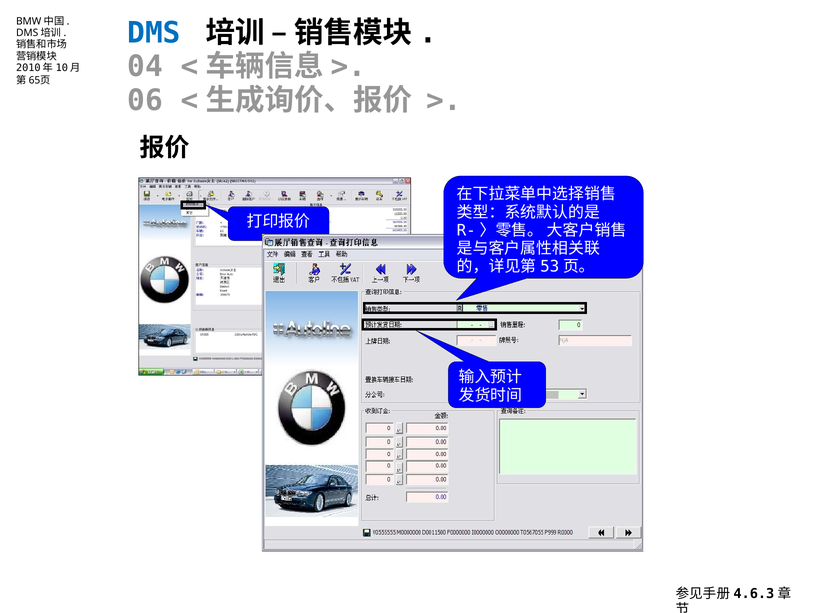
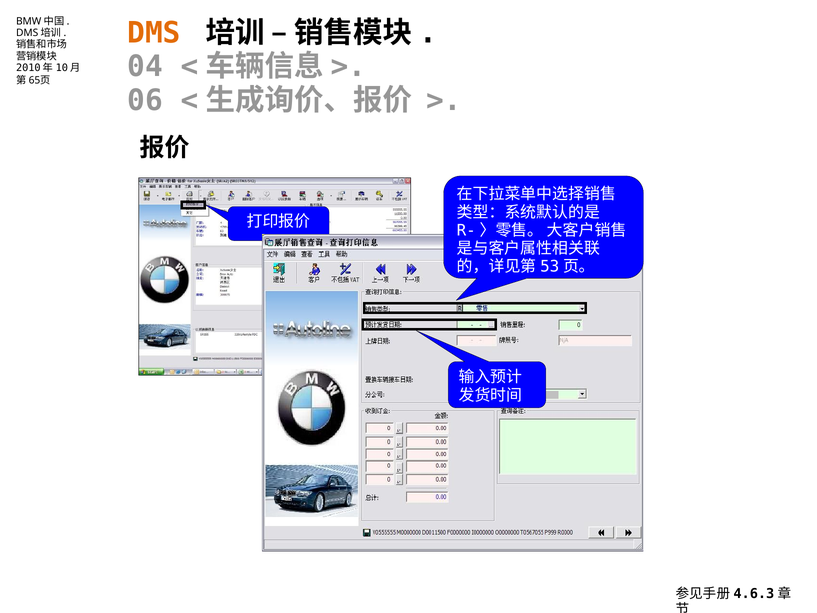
DMS colour: blue -> orange (154, 33)
